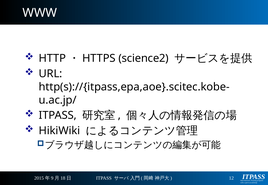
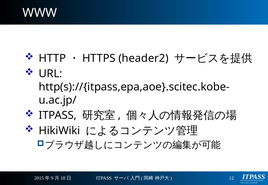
science2: science2 -> header2 (143, 59)
